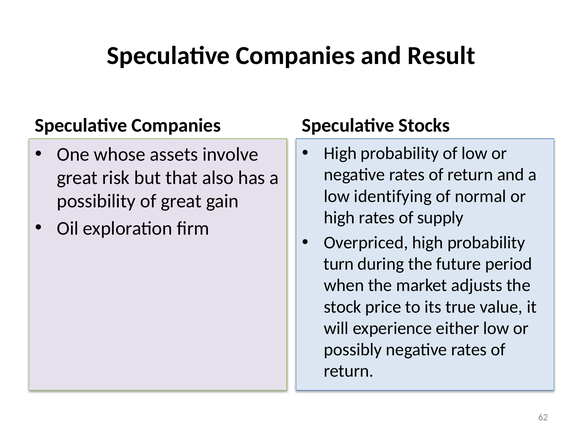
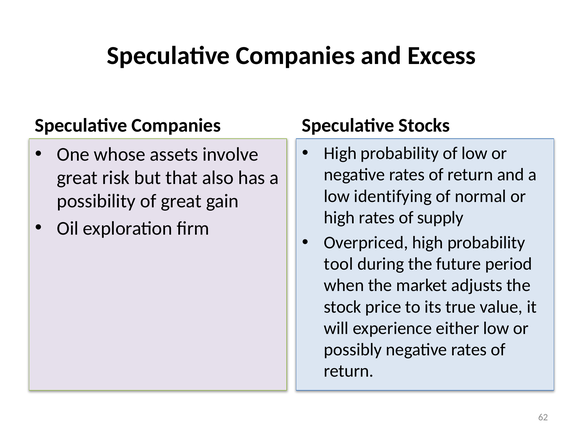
Result: Result -> Excess (442, 56)
turn: turn -> tool (339, 264)
